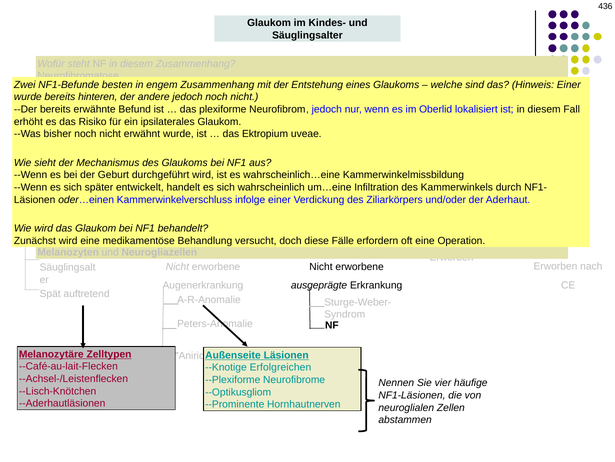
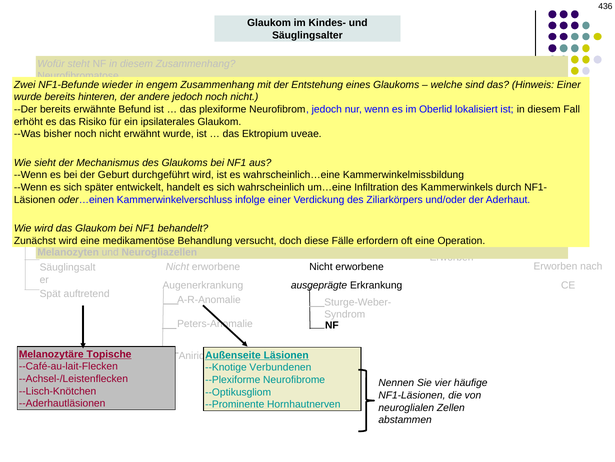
besten: besten -> wieder (117, 85)
Melanozytäre Zelltypen: Zelltypen -> Topische (109, 354)
Erfolgreichen: Erfolgreichen -> Verbundenen (280, 367)
